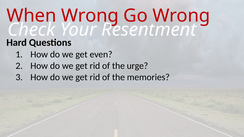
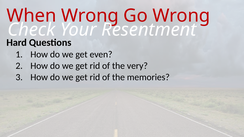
urge: urge -> very (137, 66)
